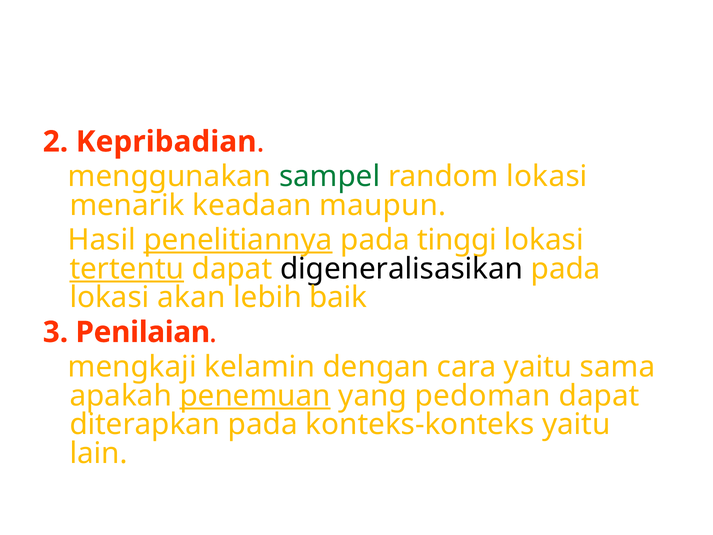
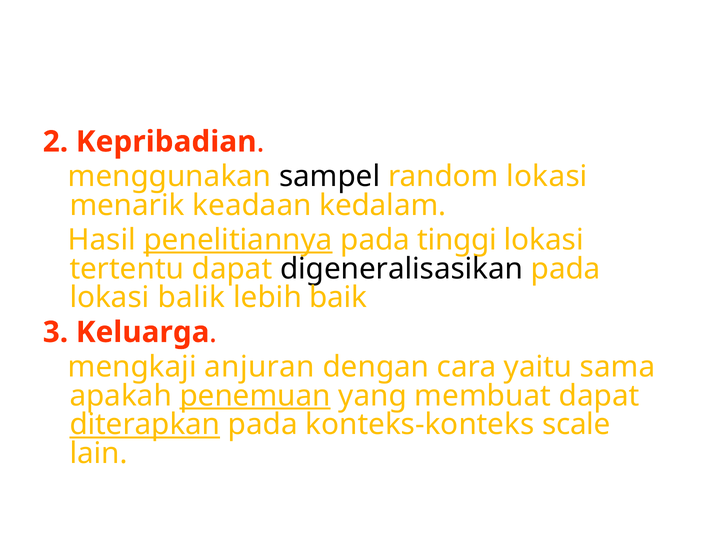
sampel colour: green -> black (330, 176)
maupun: maupun -> kedalam (383, 205)
tertentu underline: present -> none (127, 269)
akan: akan -> balik (191, 297)
Penilaian: Penilaian -> Keluarga (143, 332)
kelamin: kelamin -> anjuran (260, 367)
pedoman: pedoman -> membuat (483, 396)
diterapkan underline: none -> present (145, 424)
konteks-konteks yaitu: yaitu -> scale (576, 424)
